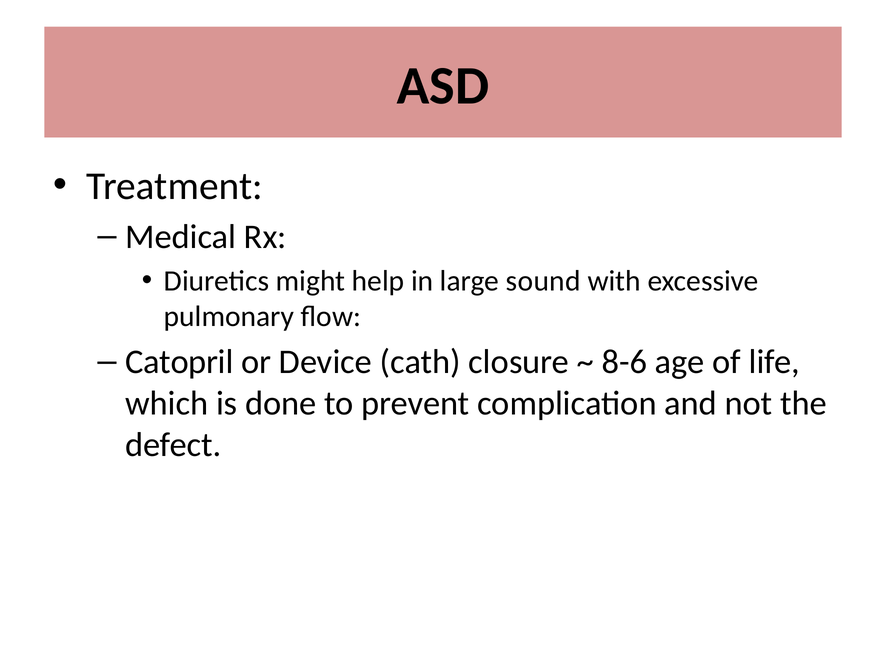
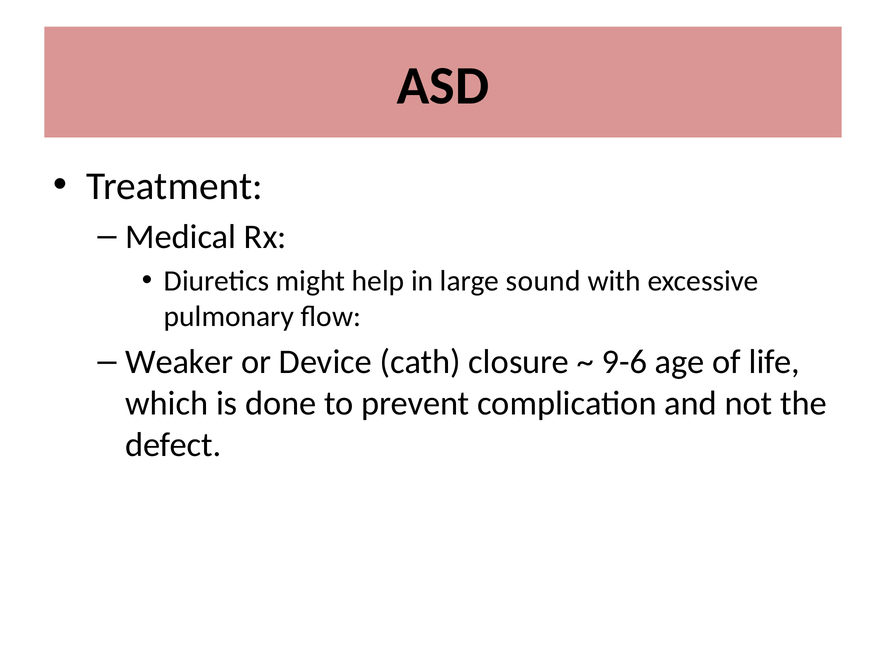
Catopril: Catopril -> Weaker (179, 362)
8-6: 8-6 -> 9-6 (625, 362)
